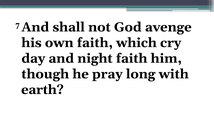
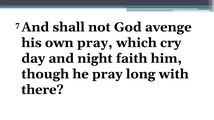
own faith: faith -> pray (95, 43)
earth: earth -> there (42, 90)
